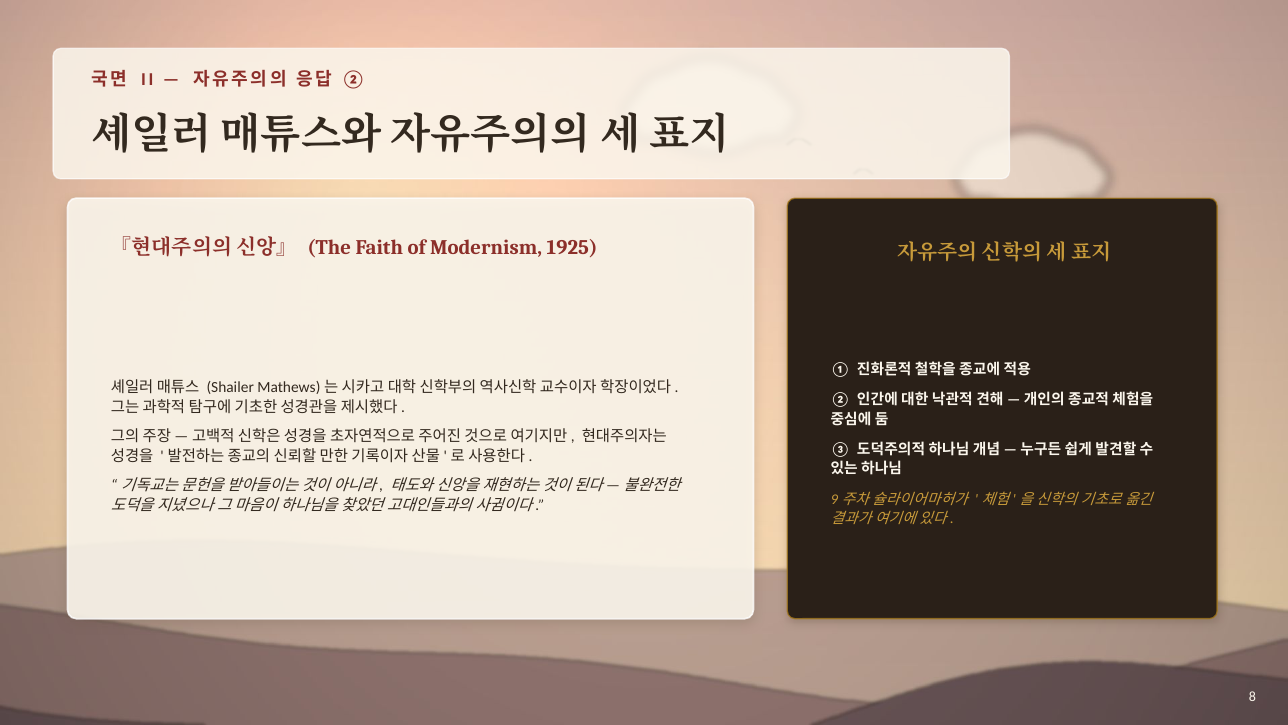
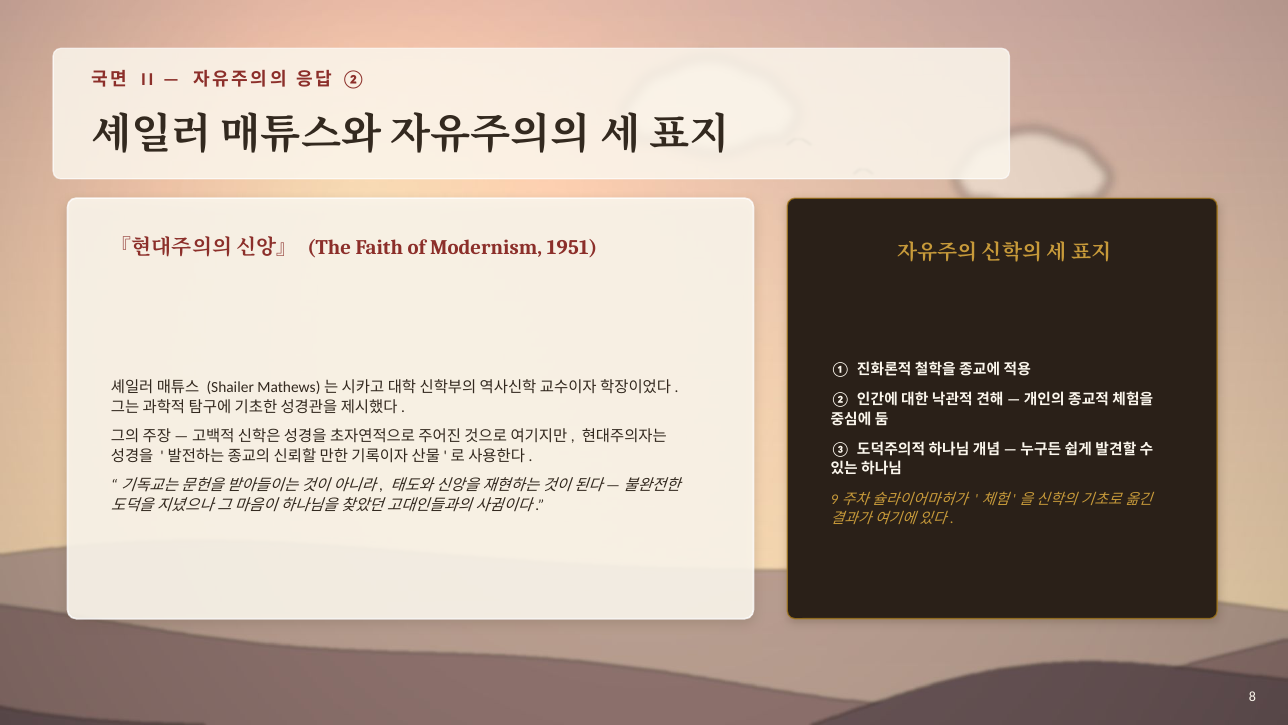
1925: 1925 -> 1951 (572, 248)
